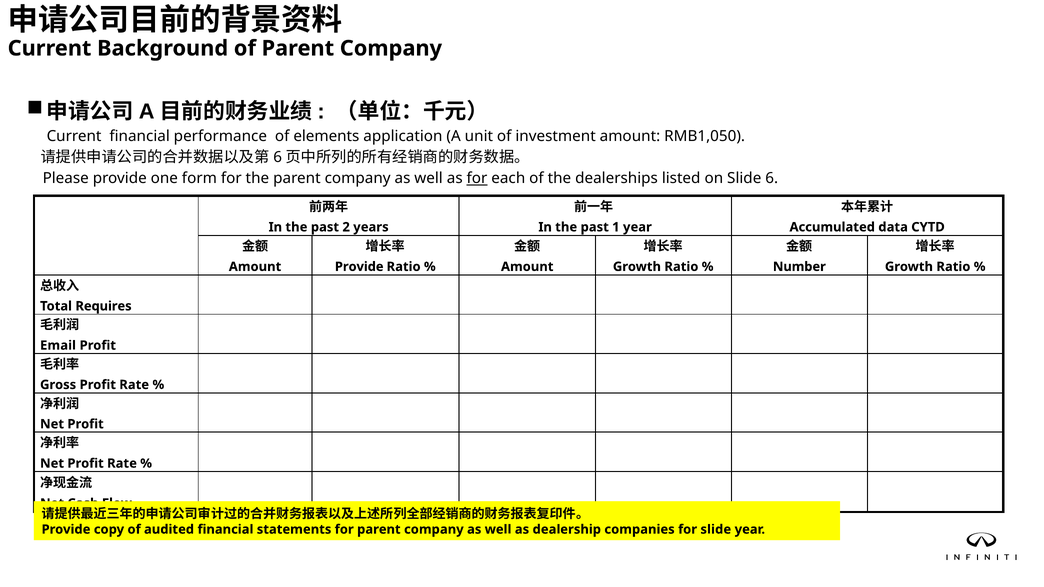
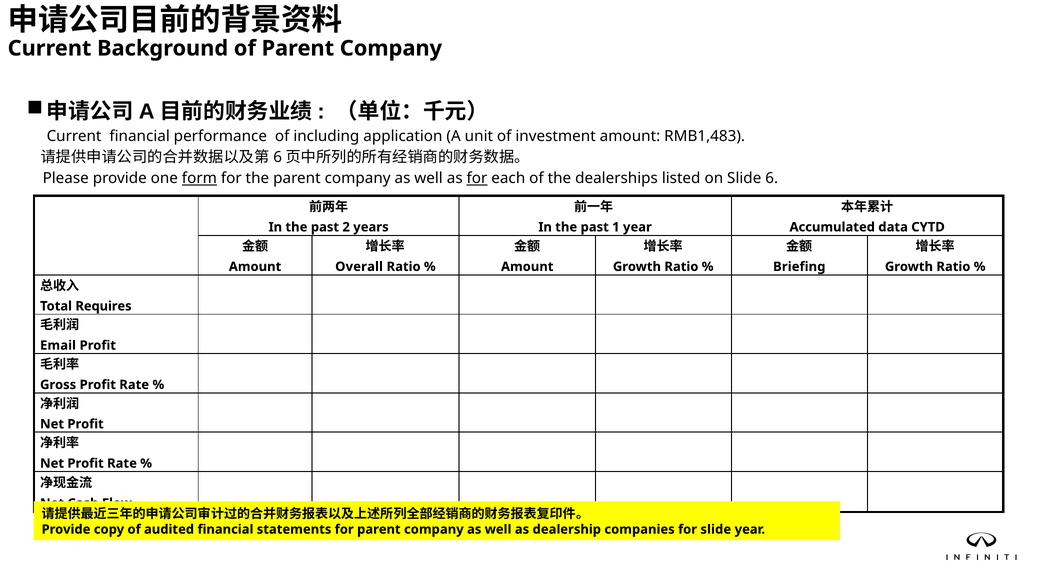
elements: elements -> including (326, 136)
RMB1,050: RMB1,050 -> RMB1,483 (705, 136)
form underline: none -> present (199, 178)
Provide: Provide -> Overall (359, 267)
Number: Number -> Briefing (799, 267)
